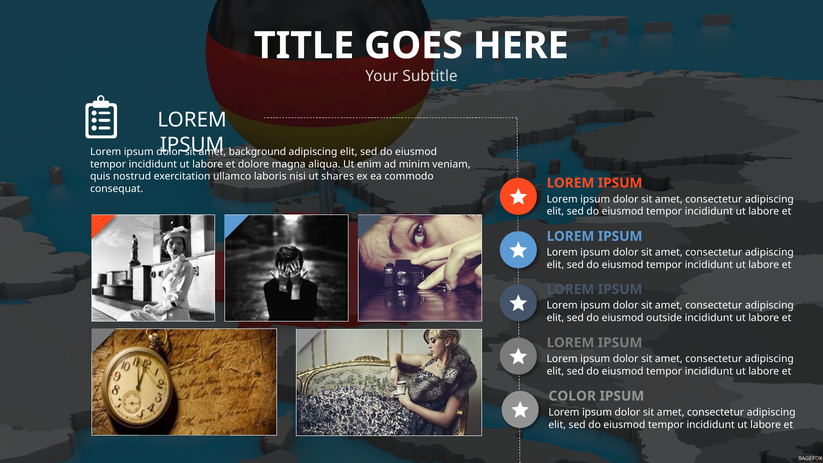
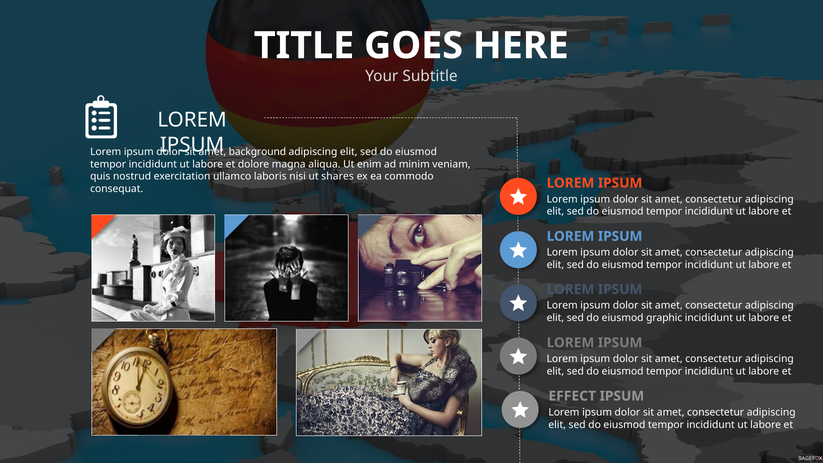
outside: outside -> graphic (664, 318)
COLOR: COLOR -> EFFECT (572, 396)
